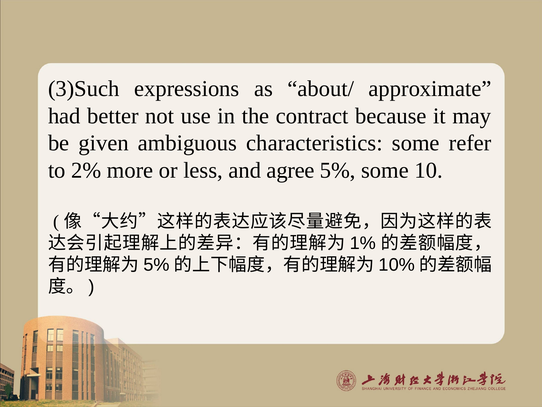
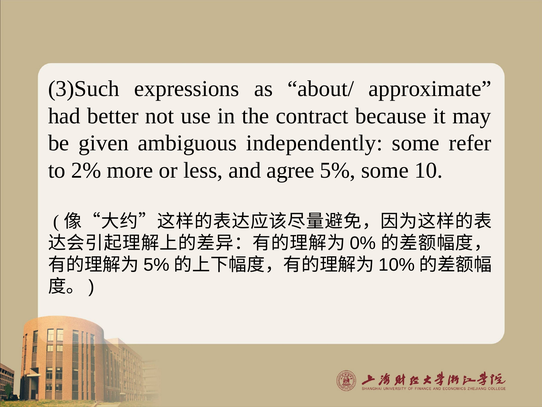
characteristics: characteristics -> independently (314, 143)
1%: 1% -> 0% (363, 243)
